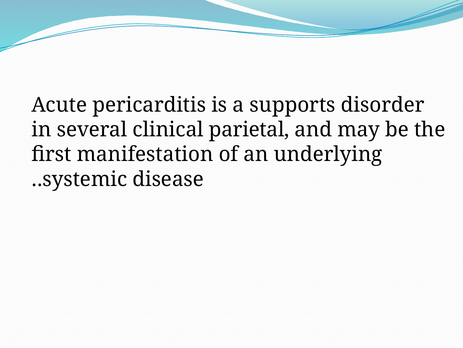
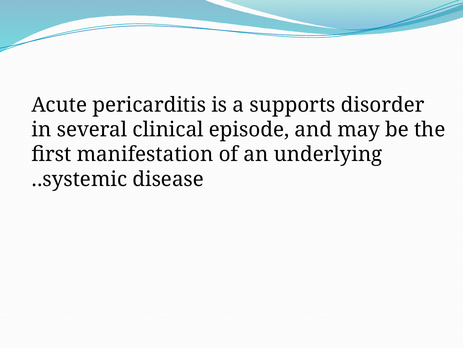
parietal: parietal -> episode (249, 129)
